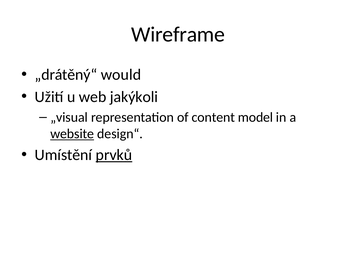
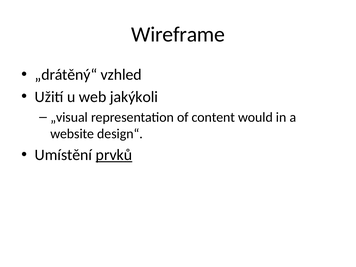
would: would -> vzhled (121, 75)
model: model -> would (255, 117)
website underline: present -> none (72, 134)
